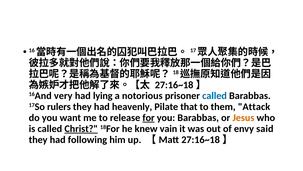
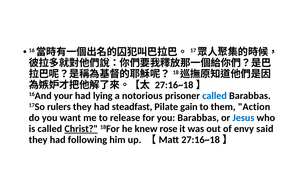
very: very -> your (63, 96)
heavenly: heavenly -> steadfast (132, 106)
that: that -> gain (189, 106)
Attack: Attack -> Action (254, 106)
for underline: present -> none (149, 117)
Jesus colour: orange -> blue (243, 117)
vain: vain -> rose (169, 128)
